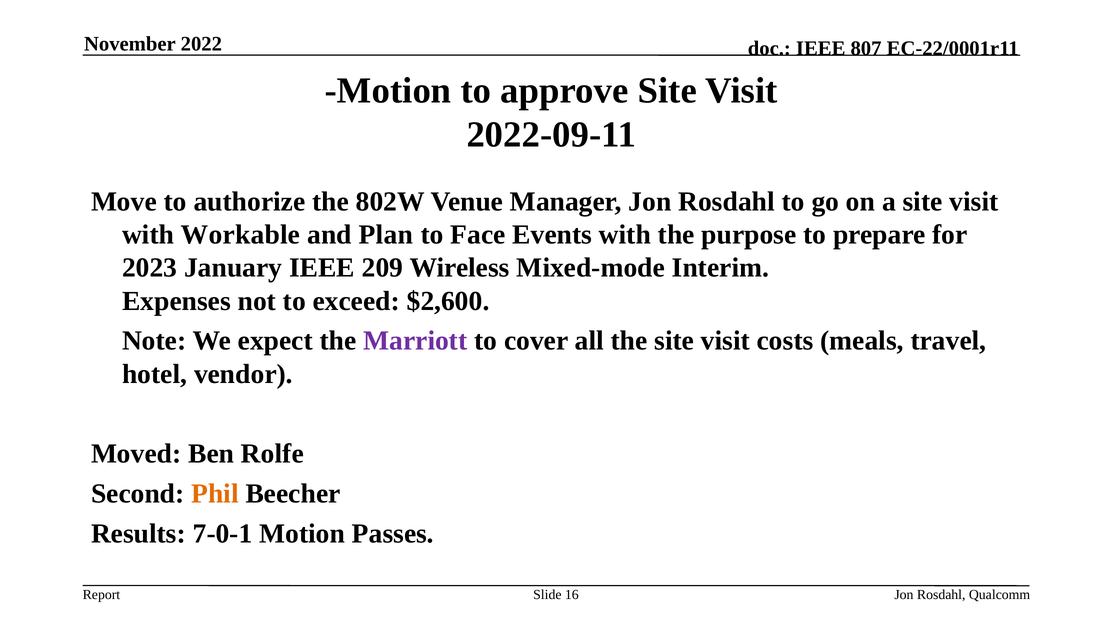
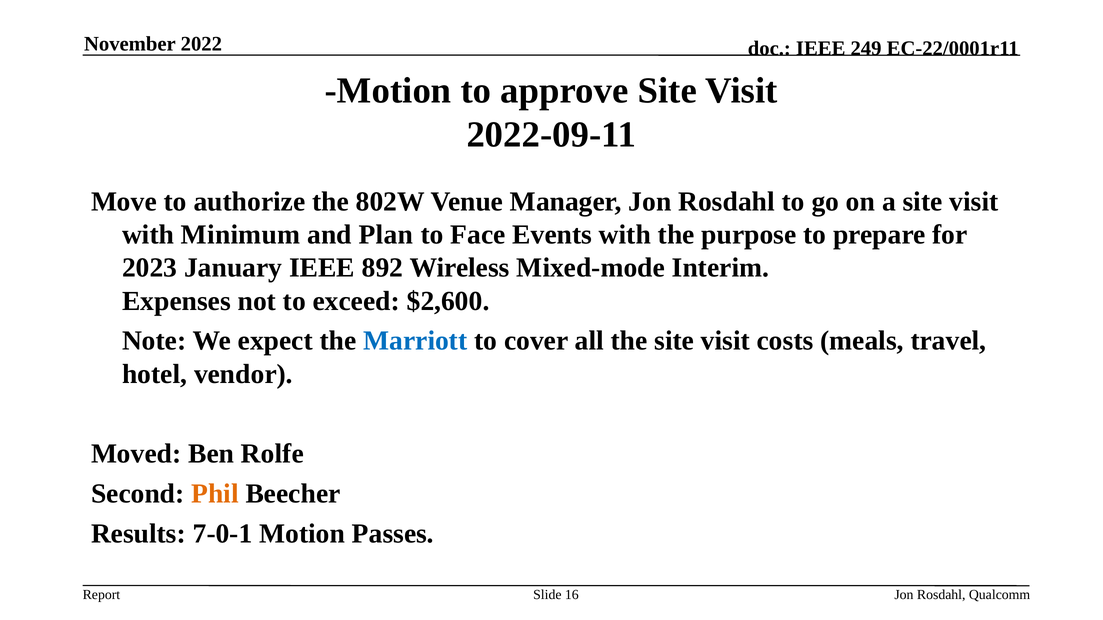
807: 807 -> 249 (866, 48)
Workable: Workable -> Minimum (241, 235)
209: 209 -> 892 (383, 268)
Marriott colour: purple -> blue (415, 341)
